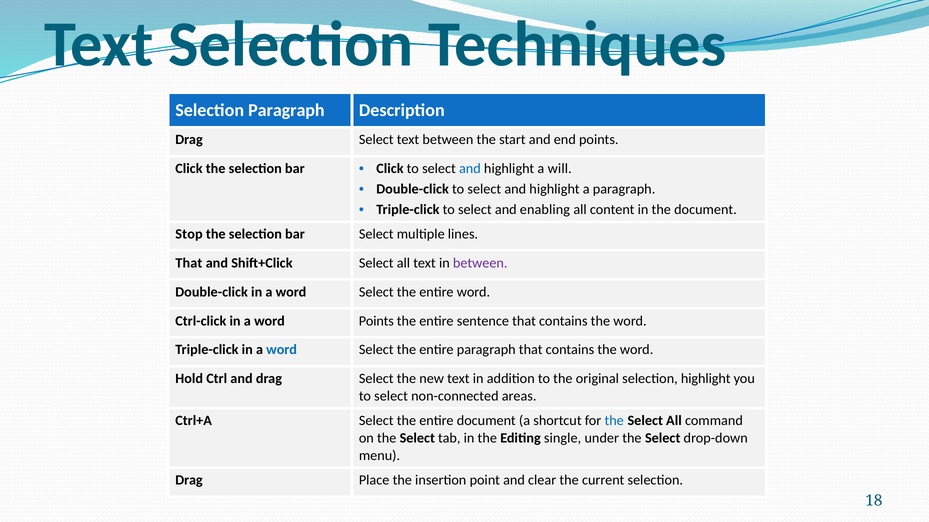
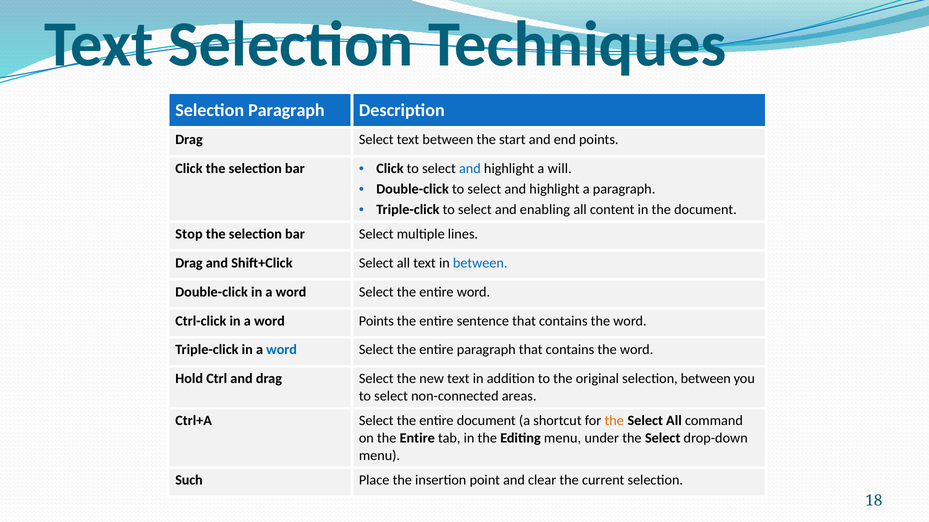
That: That -> Drag (189, 263)
between colour: purple -> blue (480, 263)
selection highlight: highlight -> between (706, 379)
the colour: blue -> orange (614, 421)
on the Select: Select -> Entire (417, 439)
Editing single: single -> menu (563, 439)
Drag: Drag -> Such (189, 481)
